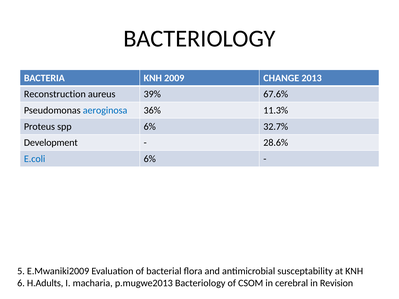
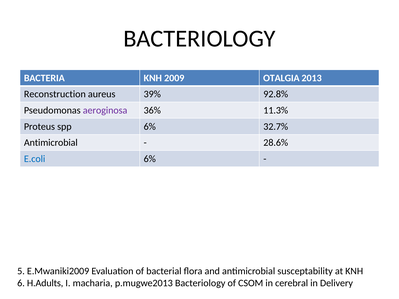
CHANGE: CHANGE -> OTALGIA (281, 78)
67.6%: 67.6% -> 92.8% (276, 94)
aeroginosa colour: blue -> purple (105, 110)
Development: Development -> Antimicrobial (51, 143)
Revision: Revision -> Delivery (336, 283)
